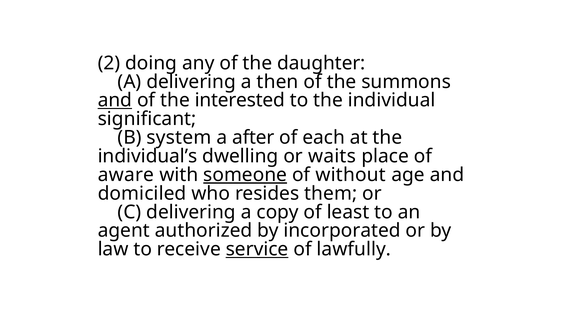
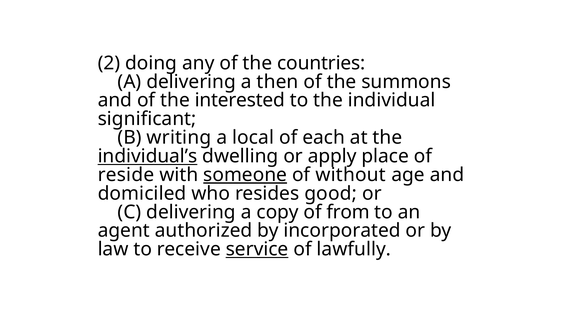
daughter: daughter -> countries (321, 63)
and underline: present -> none (115, 100)
system: system -> writing (179, 138)
after: after -> local (253, 138)
individual’s underline: none -> present (148, 156)
waits: waits -> apply (332, 156)
aware: aware -> reside (126, 175)
them: them -> good (331, 194)
least: least -> from (348, 212)
